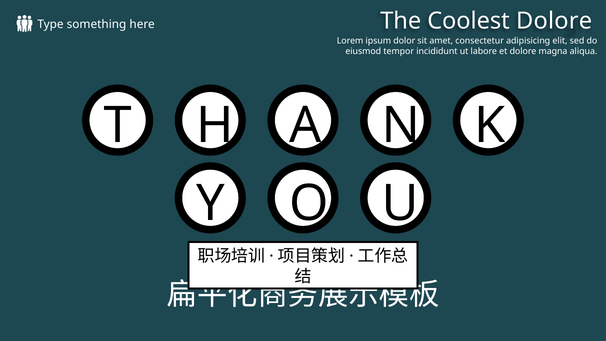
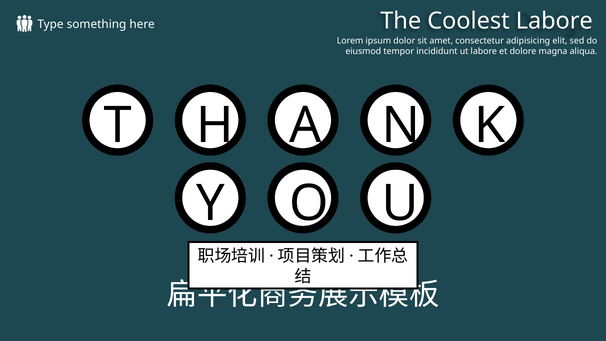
Coolest Dolore: Dolore -> Labore (554, 21)
